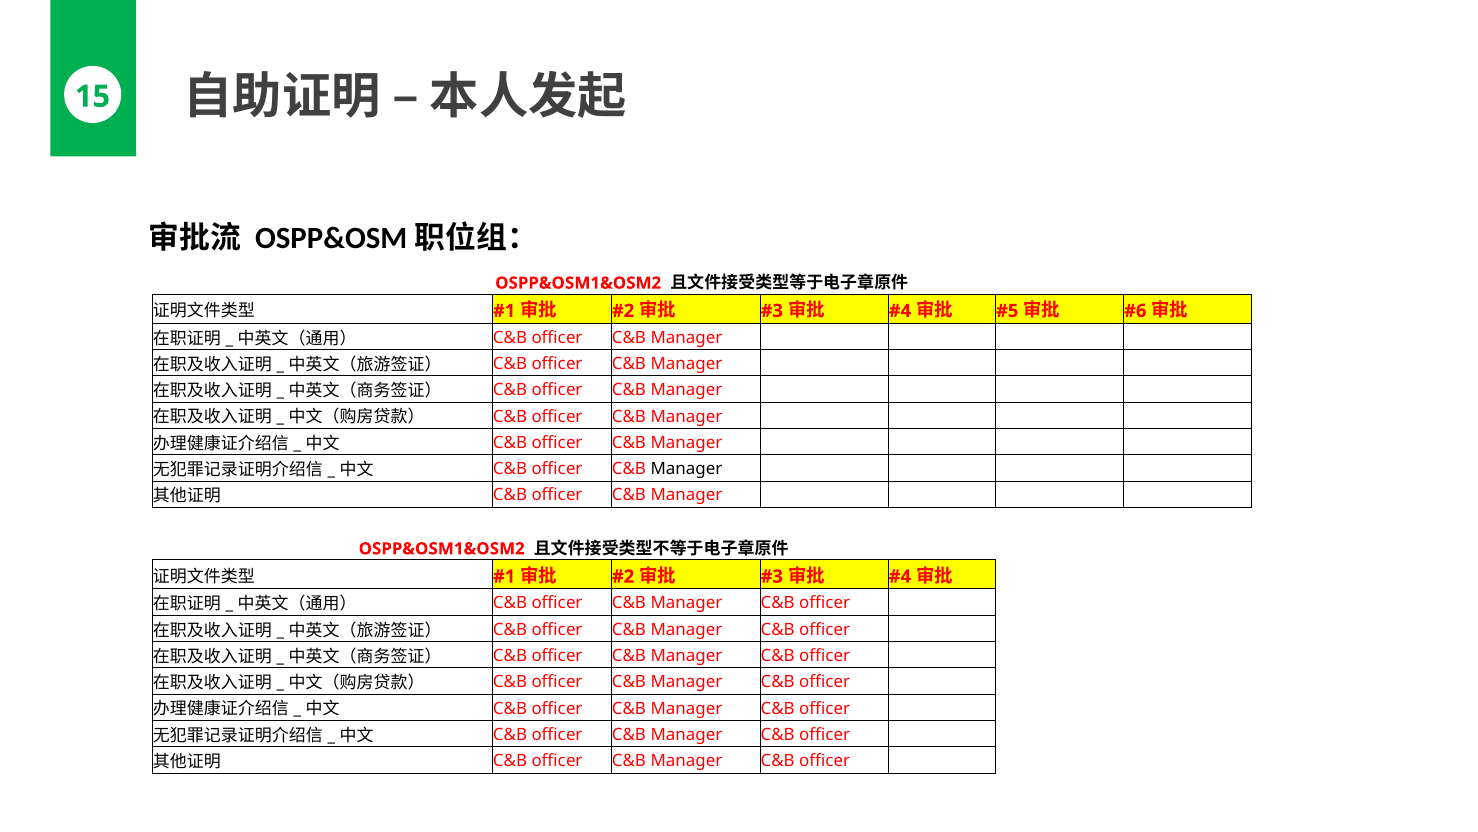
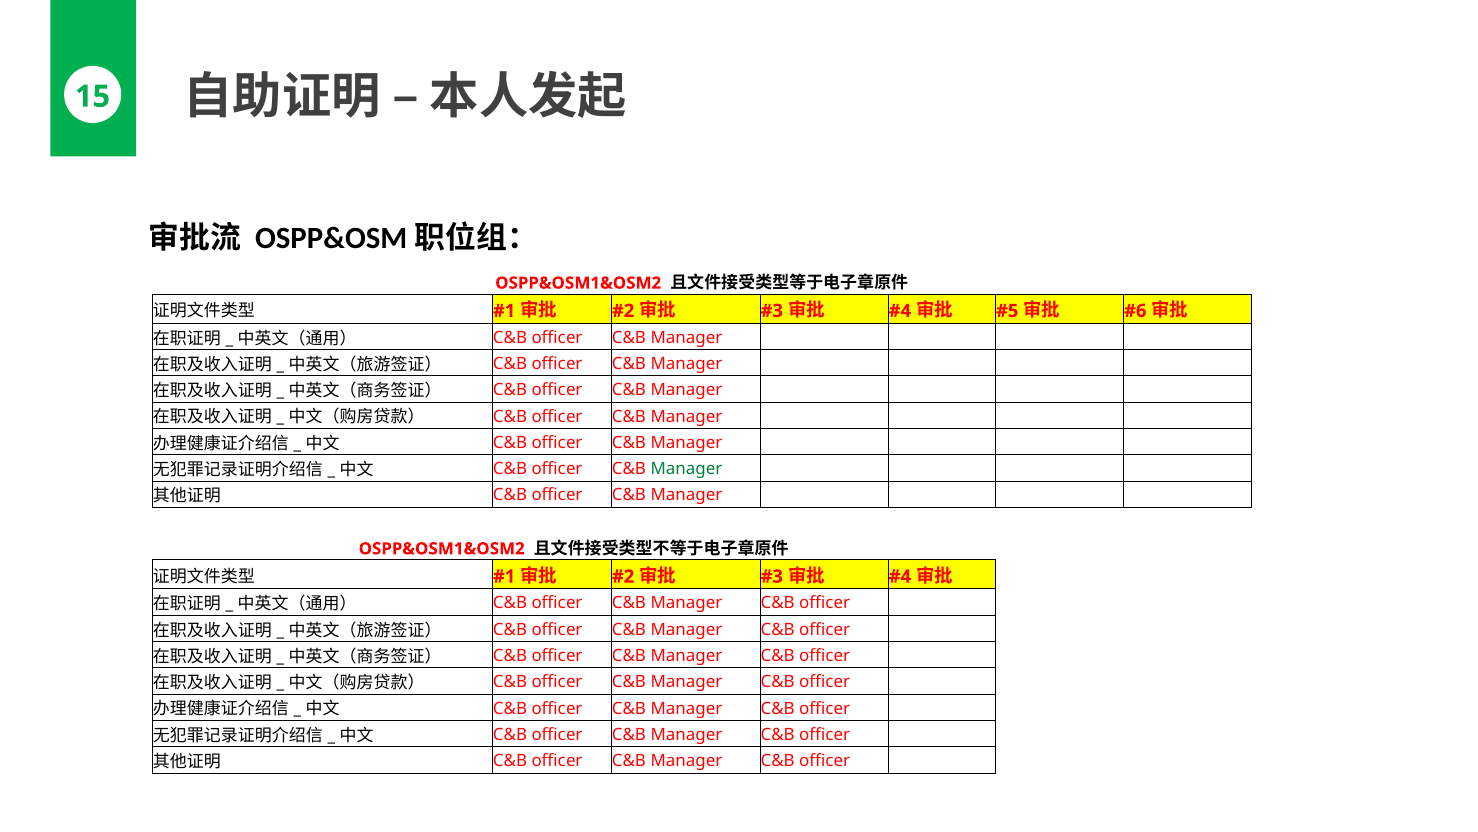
Manager colour: black -> green (686, 469)
